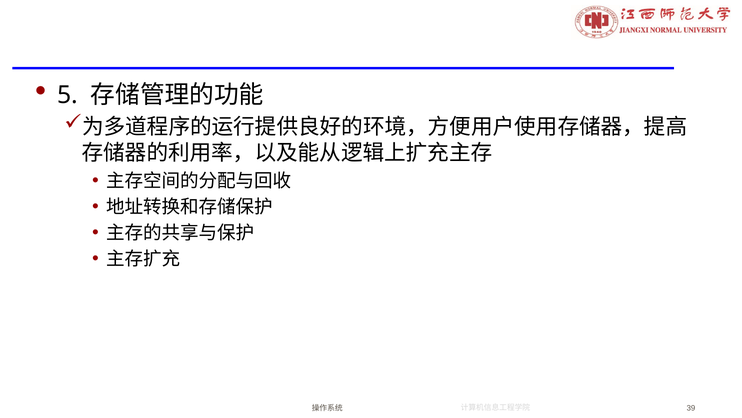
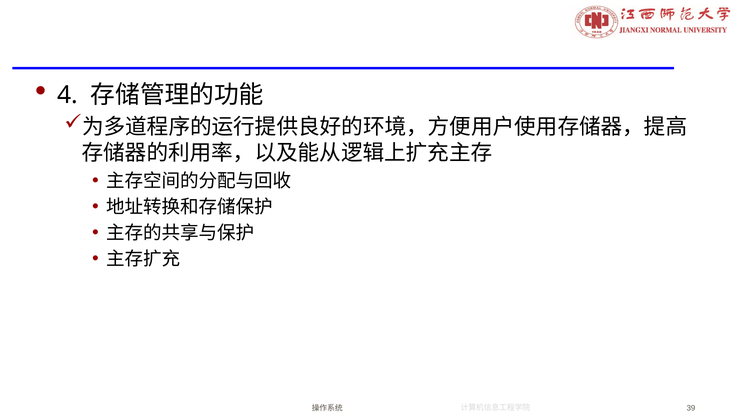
5: 5 -> 4 (68, 95)
